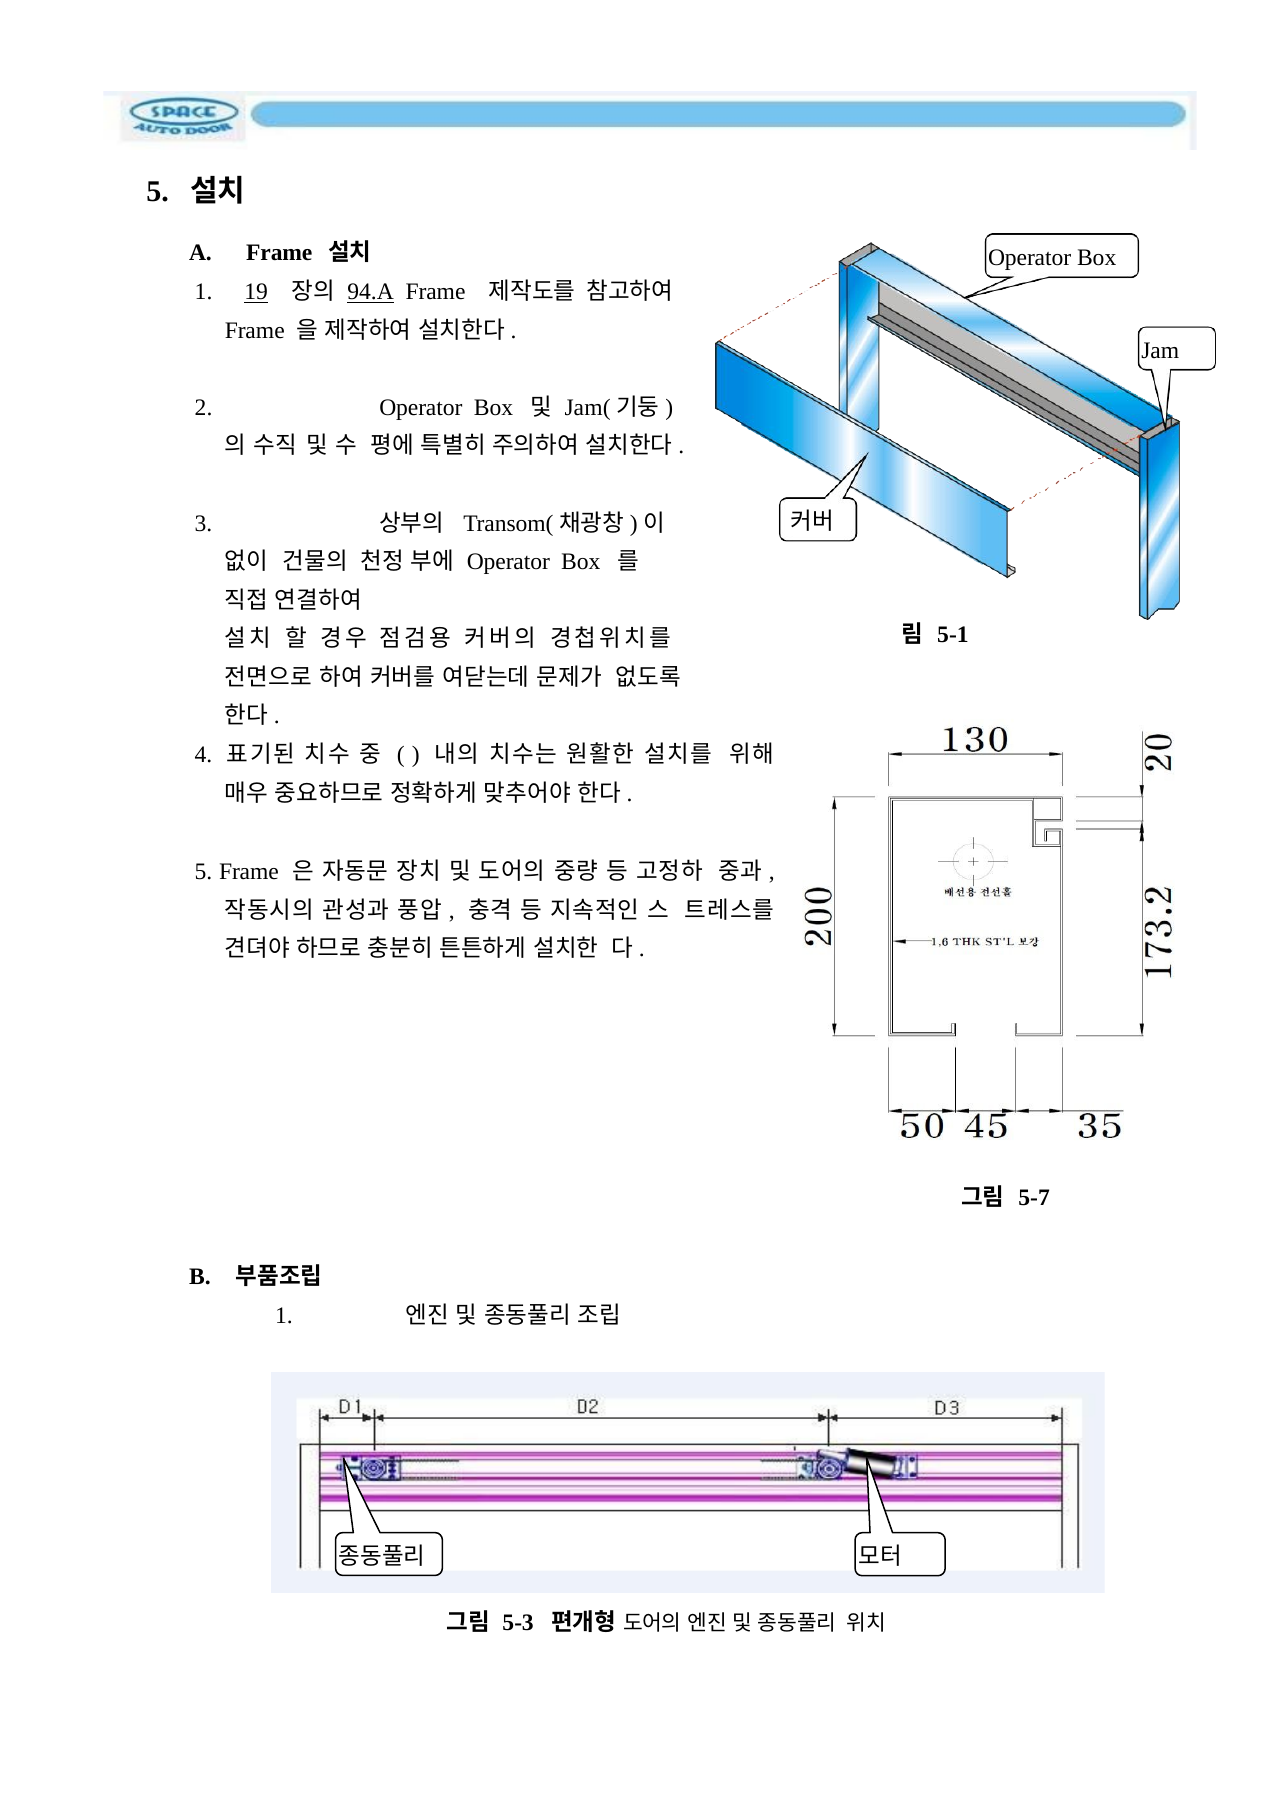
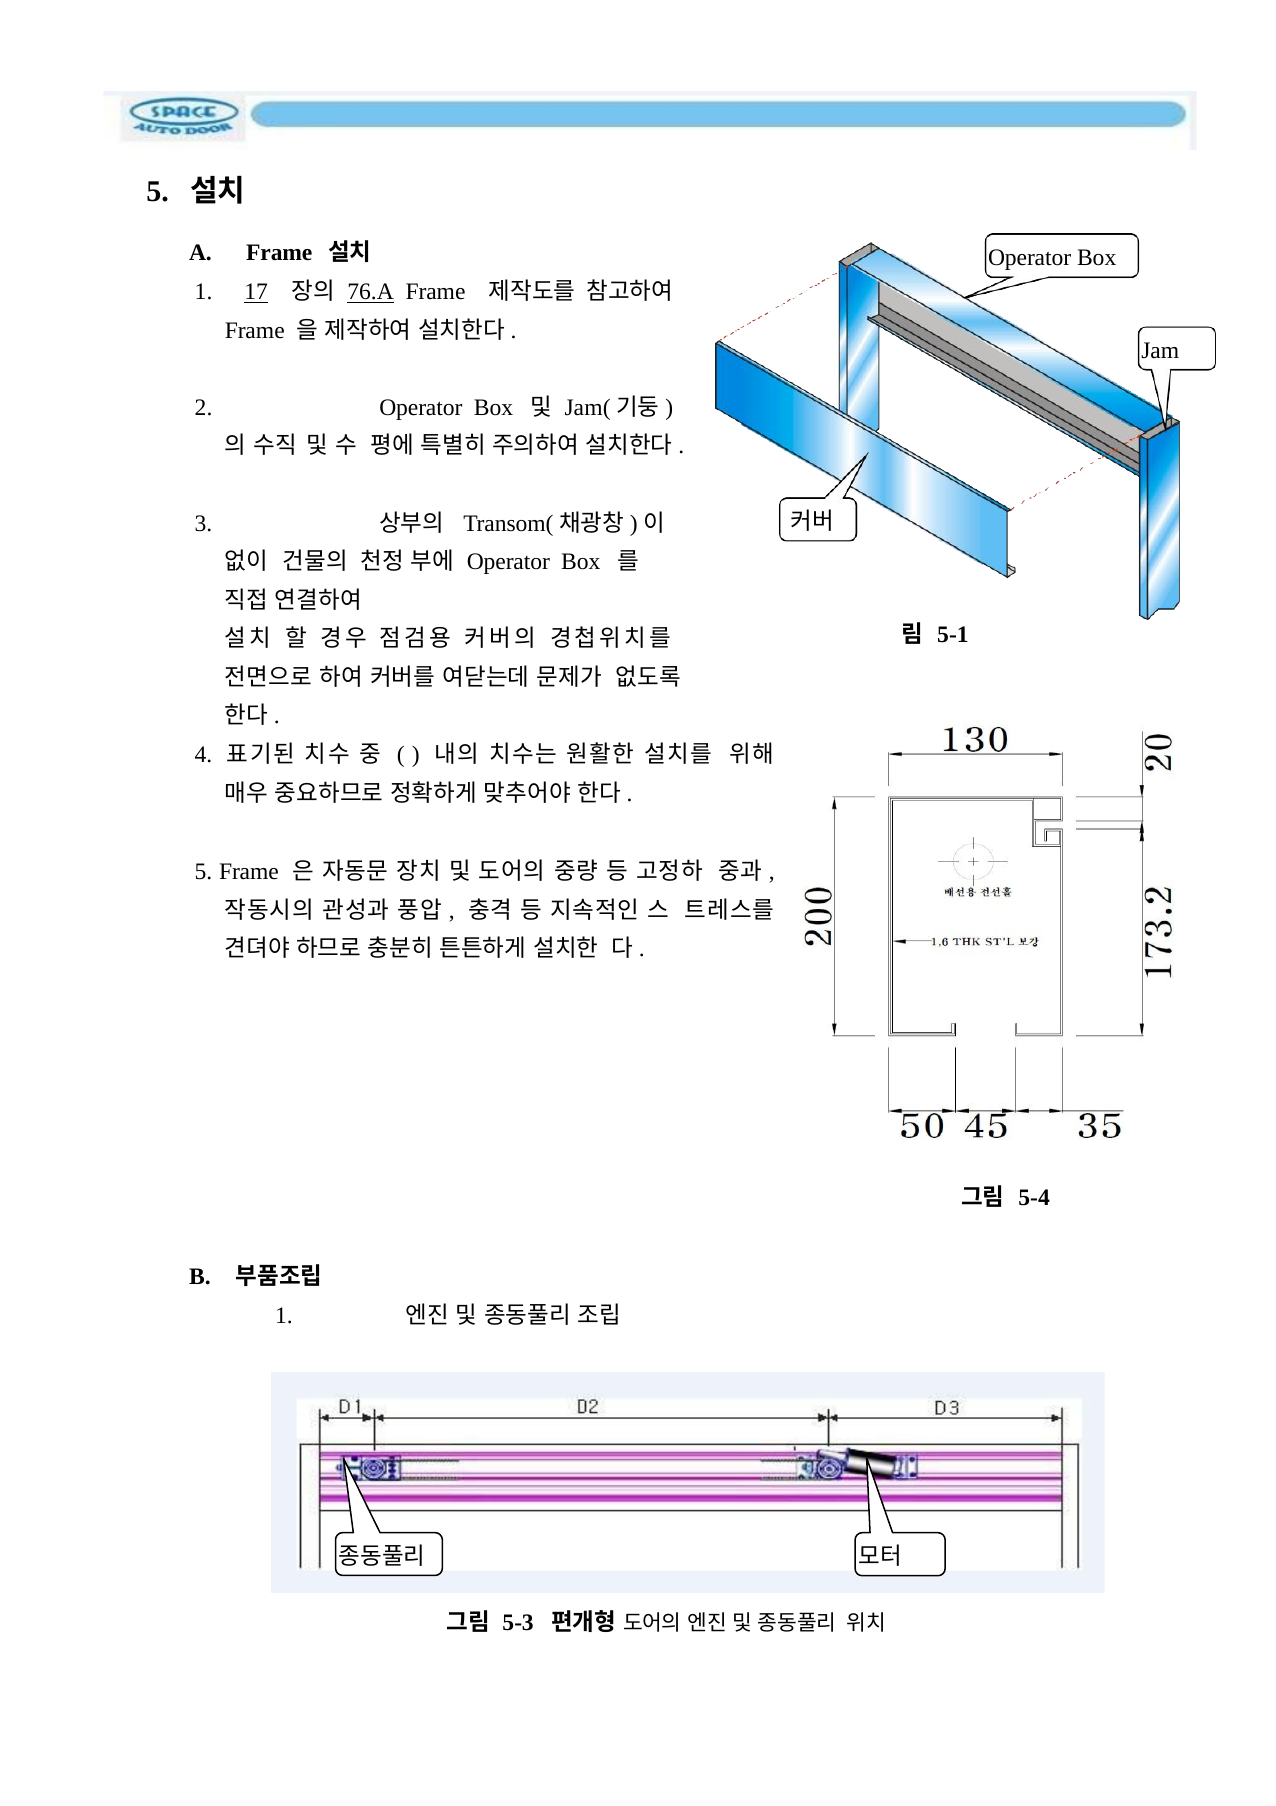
19: 19 -> 17 (256, 292)
94.A: 94.A -> 76.A (371, 292)
5-7: 5-7 -> 5-4 (1034, 1197)
